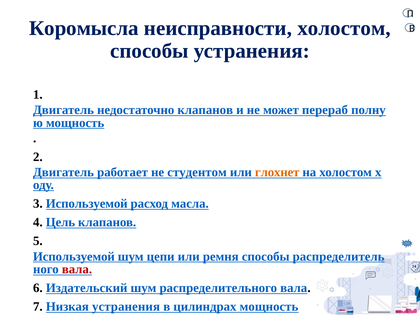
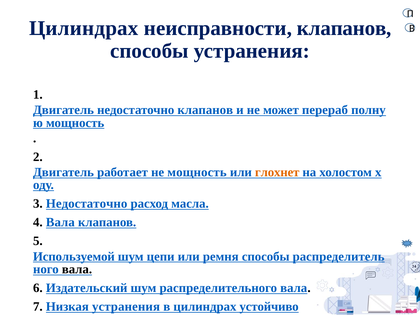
Коромысла: Коромысла -> Цилиндрах (84, 28)
неисправности холостом: холостом -> клапанов (344, 28)
не студентом: студентом -> мощность (197, 172)
3 Используемой: Используемой -> Недостаточно (87, 204)
4 Цель: Цель -> Вала (60, 222)
вала colour: red -> black (77, 269)
цилиндрах мощность: мощность -> устойчиво (269, 307)
